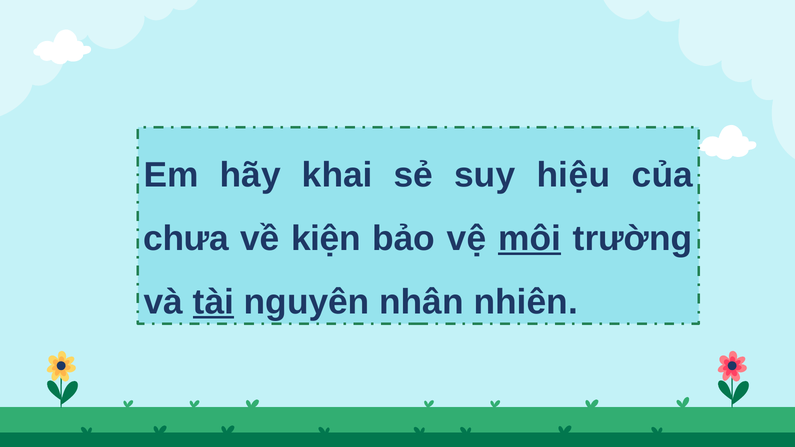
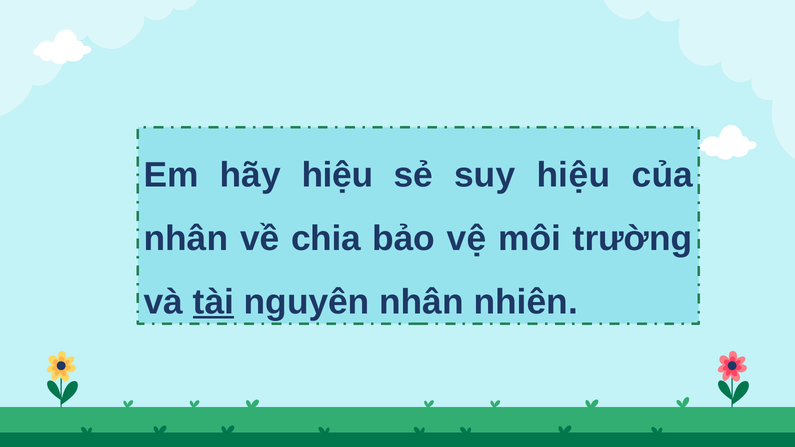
hãy khai: khai -> hiệu (337, 175)
chưa: chưa -> nhân (186, 239)
kiện: kiện -> chia (326, 239)
môi underline: present -> none (530, 239)
